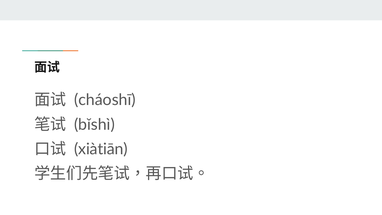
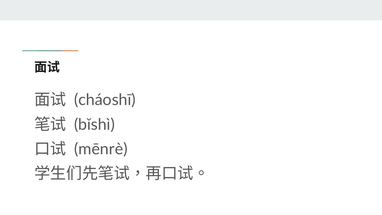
xiàtiān: xiàtiān -> mēnrè (101, 149)
